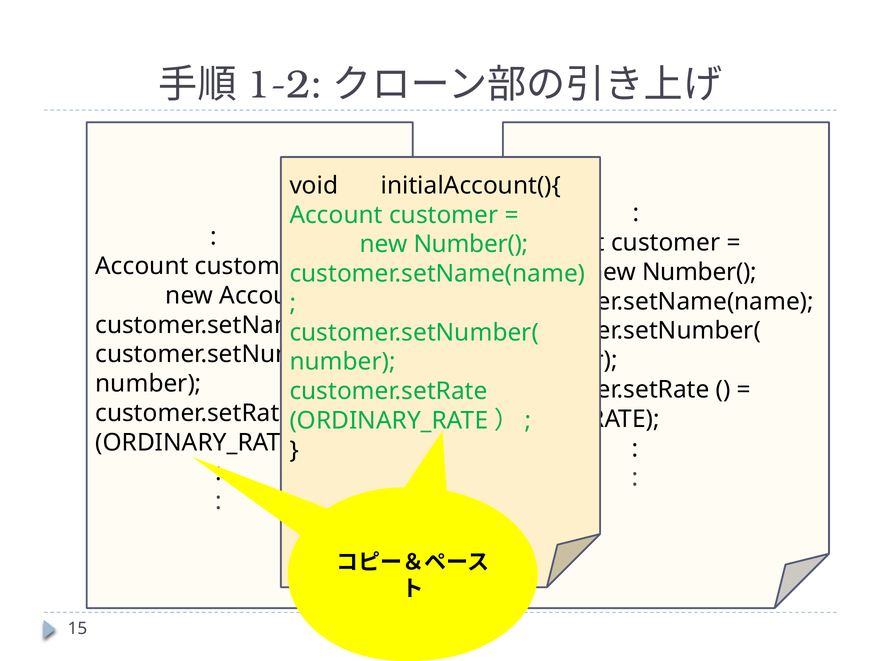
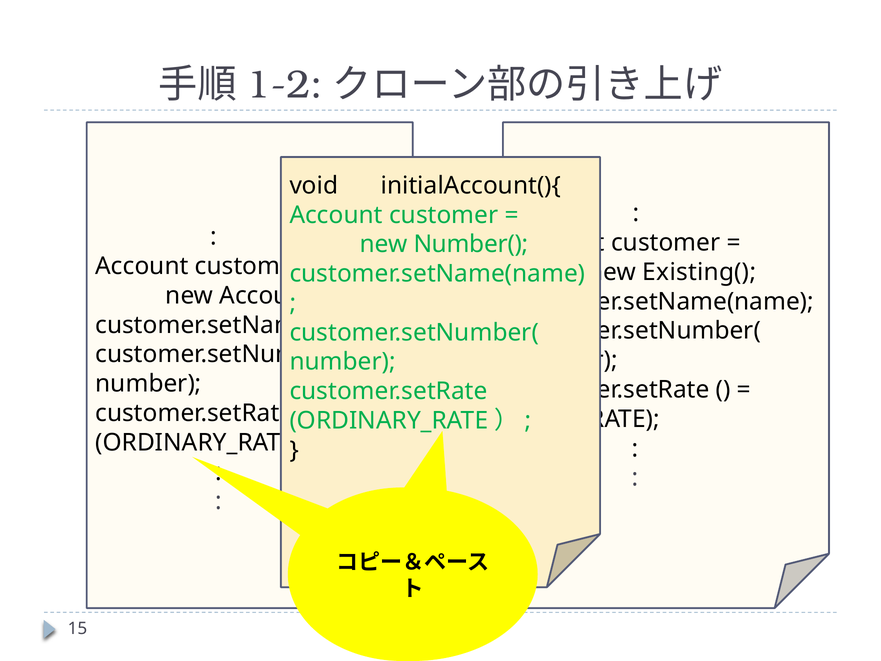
Number(: Number( -> Existing( (699, 272)
